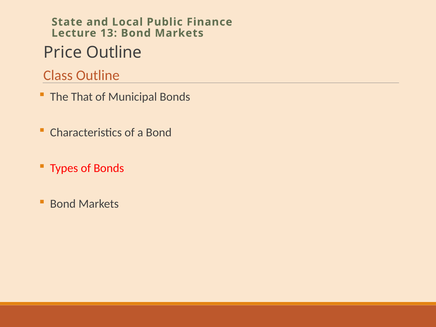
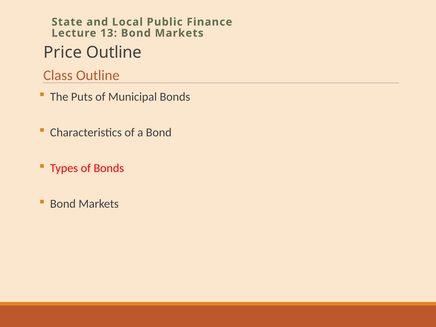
That: That -> Puts (82, 97)
